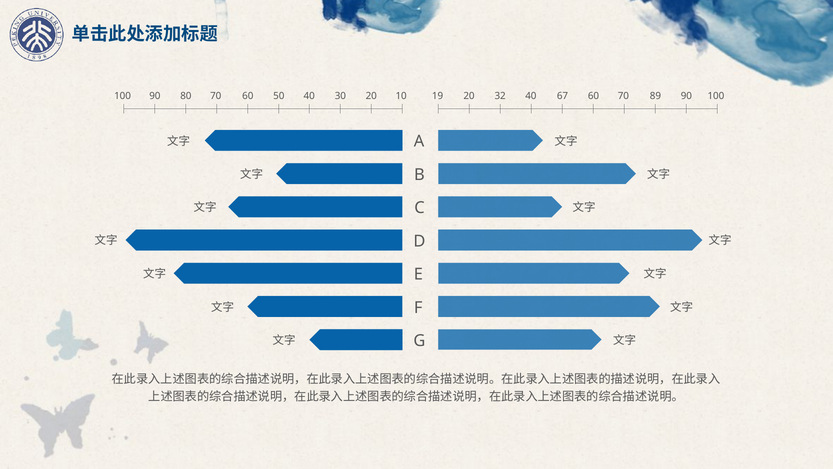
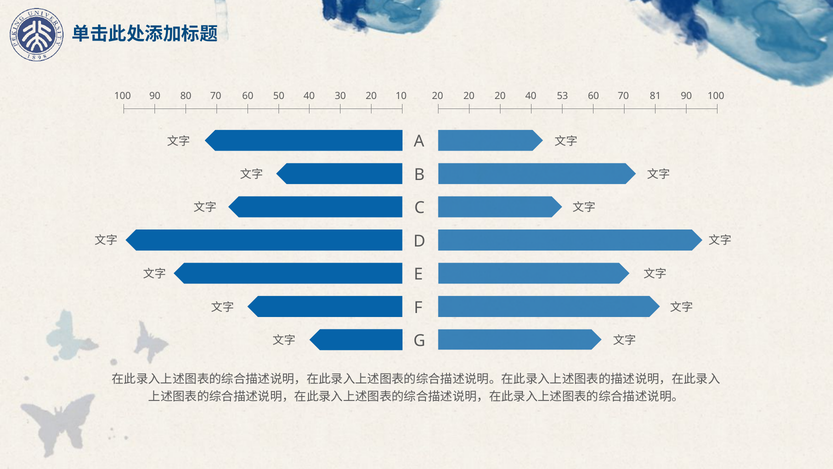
100 19: 19 -> 20 (438, 96)
32: 32 -> 20 (500, 96)
67: 67 -> 53 (562, 96)
89: 89 -> 81 (655, 96)
